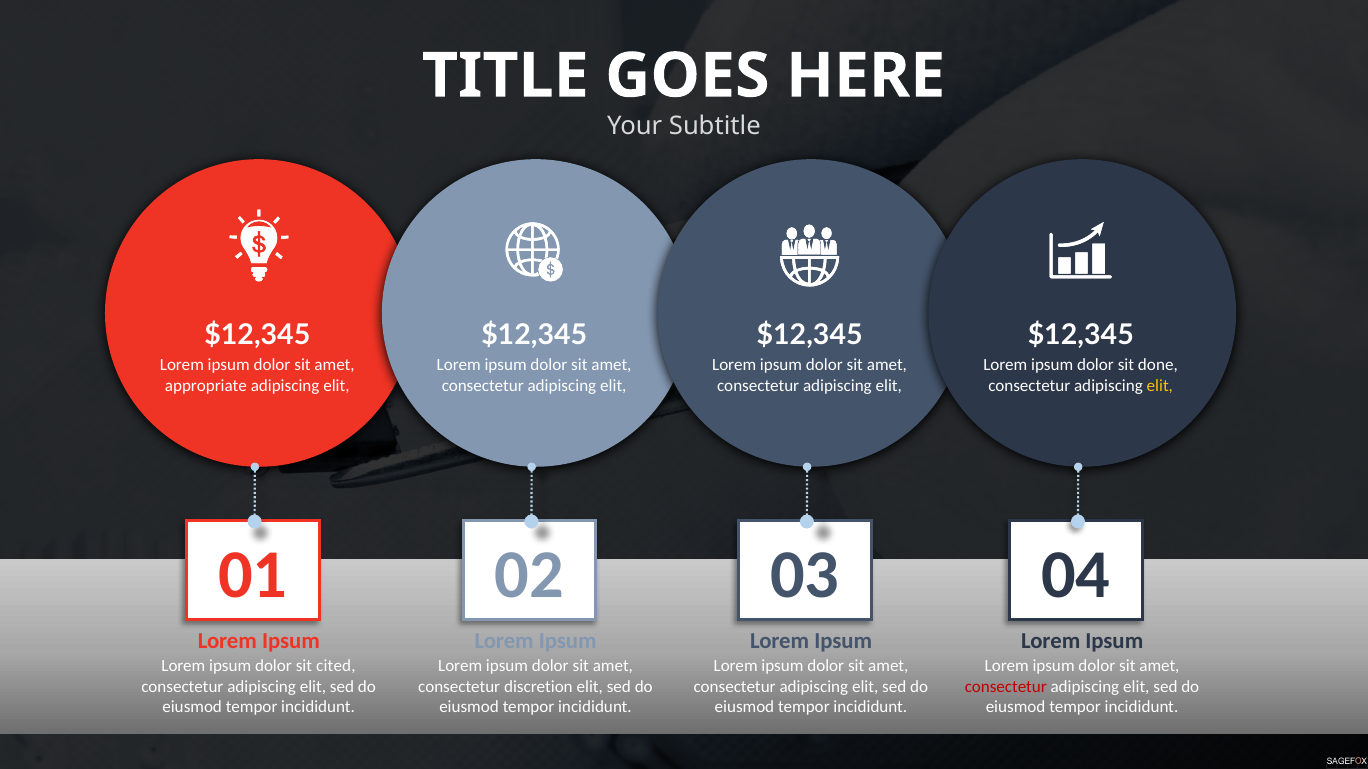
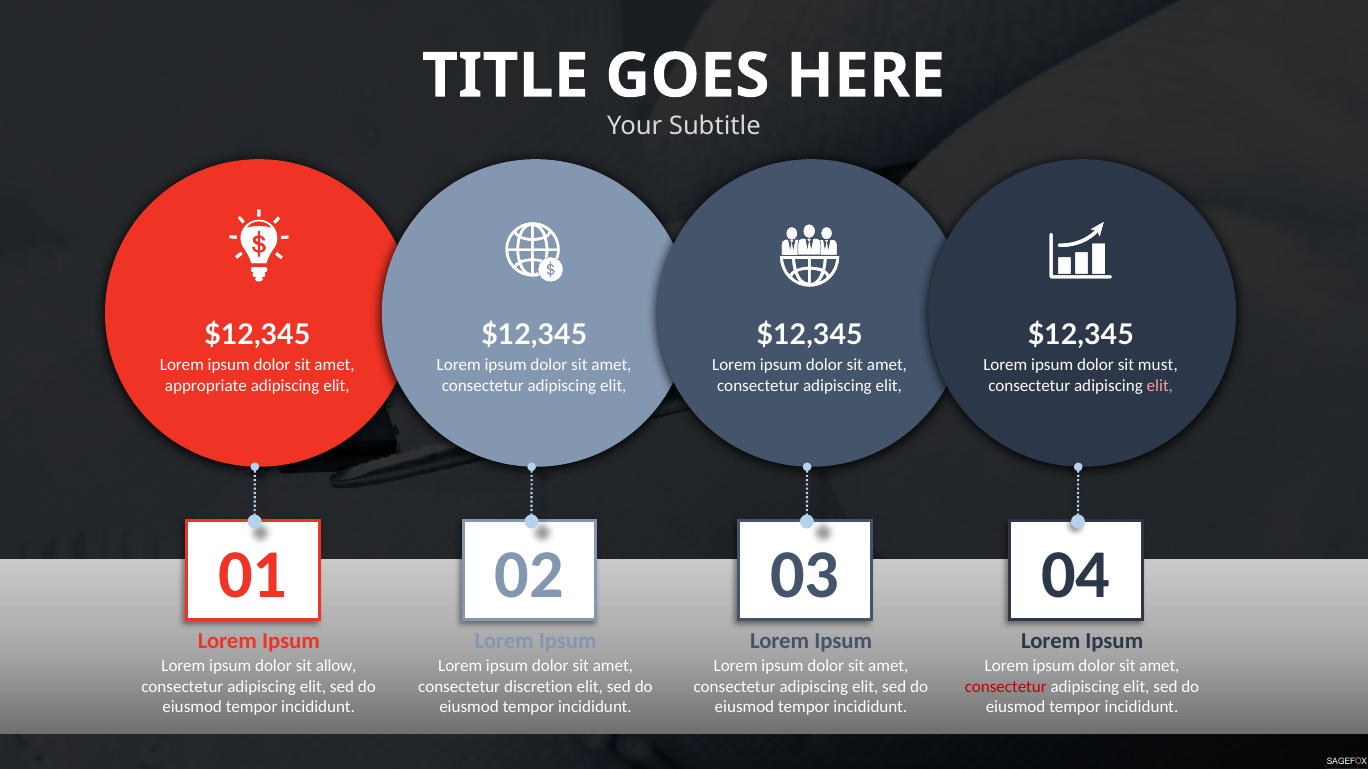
done: done -> must (1158, 365)
elit colour: yellow -> pink (1160, 386)
cited: cited -> allow (336, 667)
